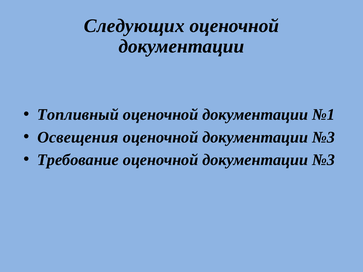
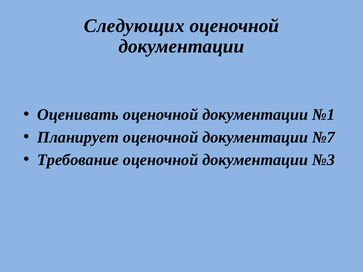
Топливный: Топливный -> Оценивать (78, 115)
Освещения: Освещения -> Планирует (78, 137)
№3: №3 -> №7 (324, 137)
